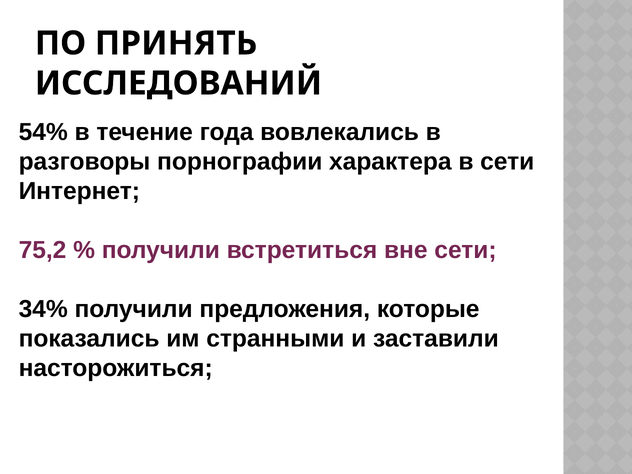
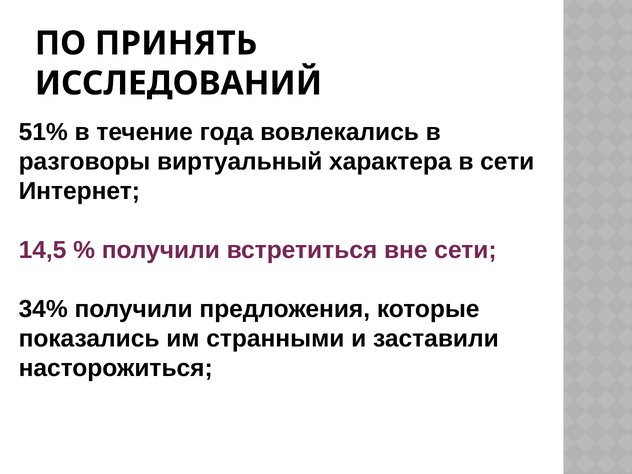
54%: 54% -> 51% (43, 132)
порнографии: порнографии -> виртуальный (240, 162)
75,2: 75,2 -> 14,5 (42, 250)
